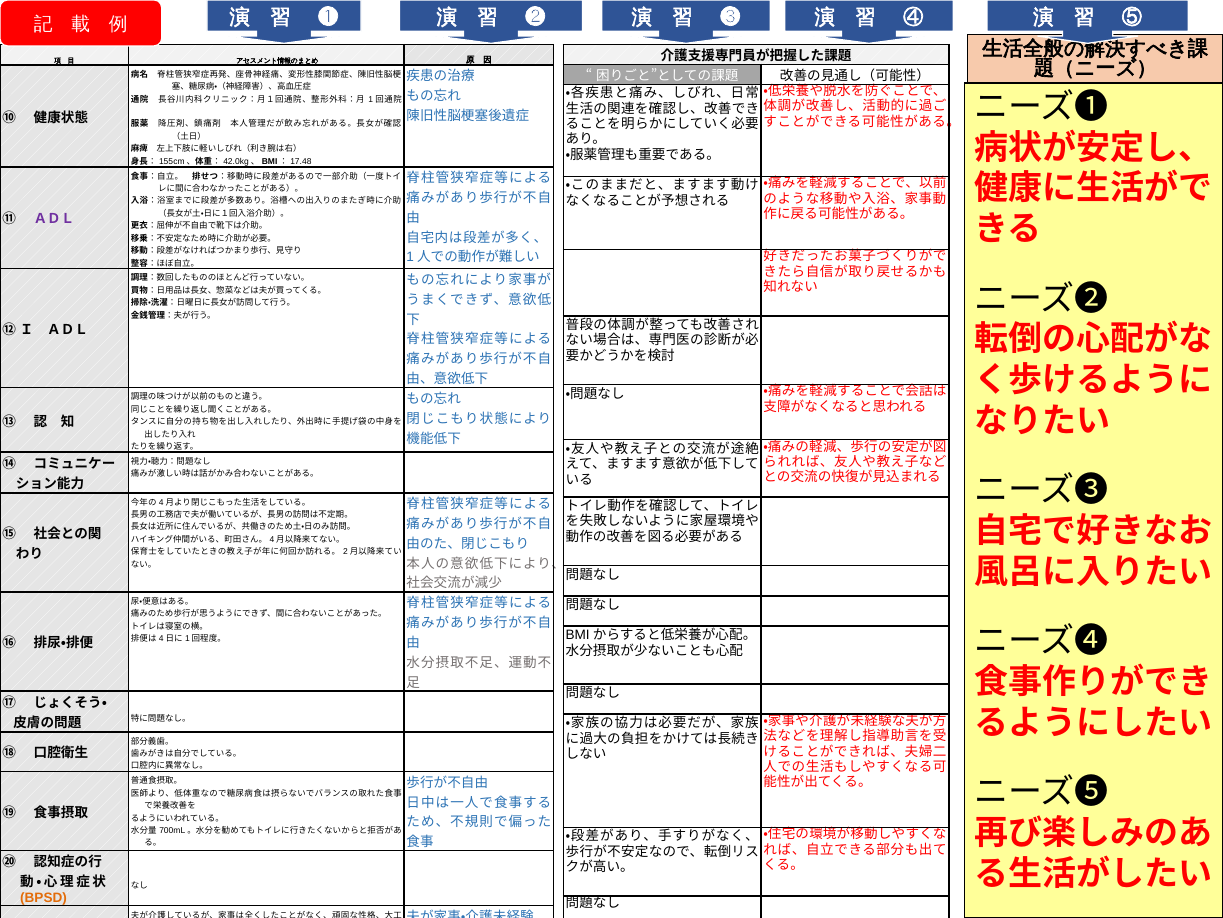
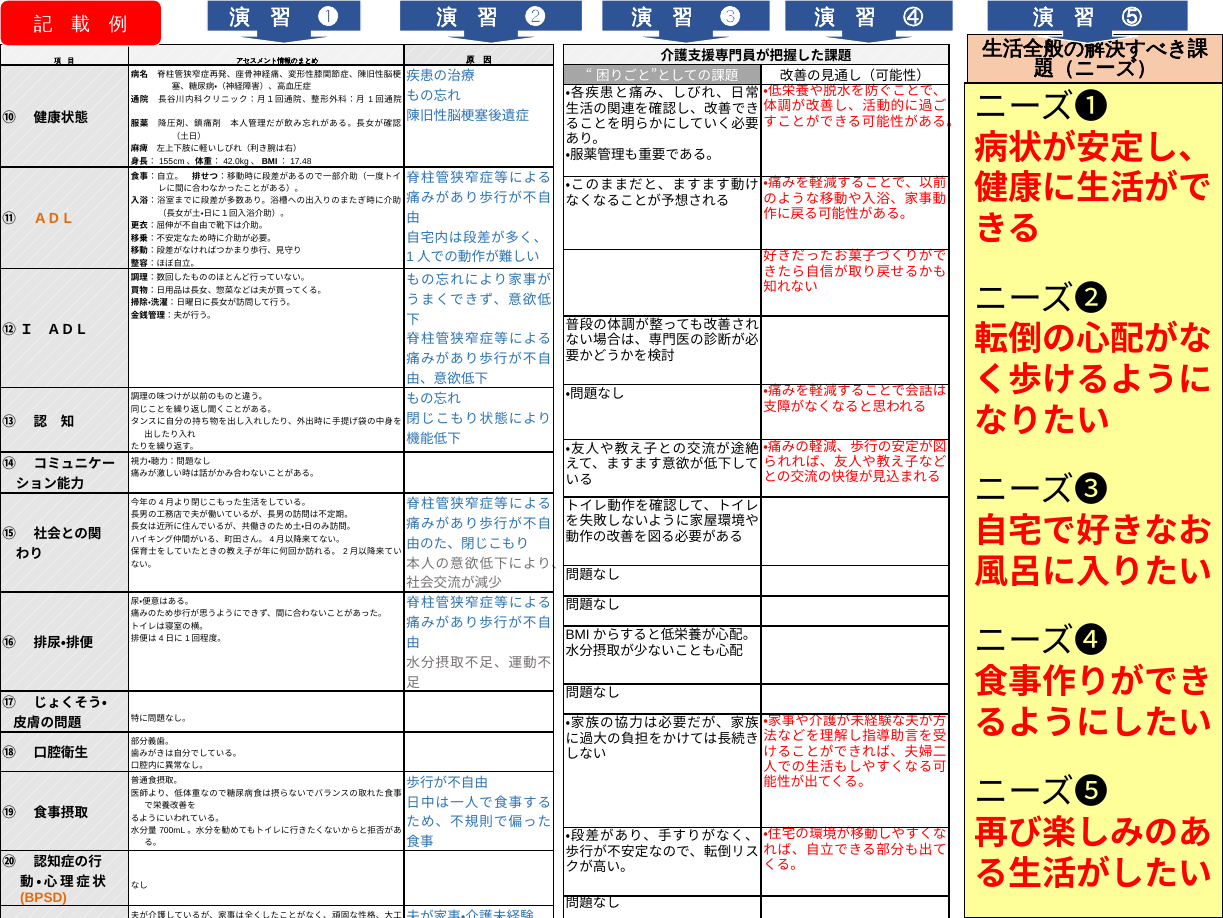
ＡＤＬ colour: purple -> orange (54, 219)
